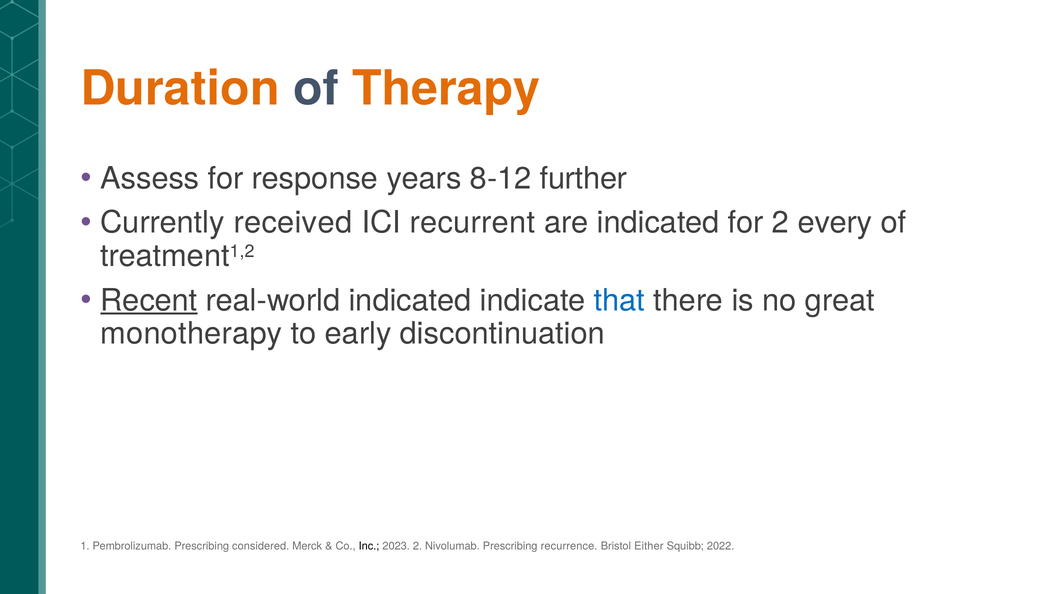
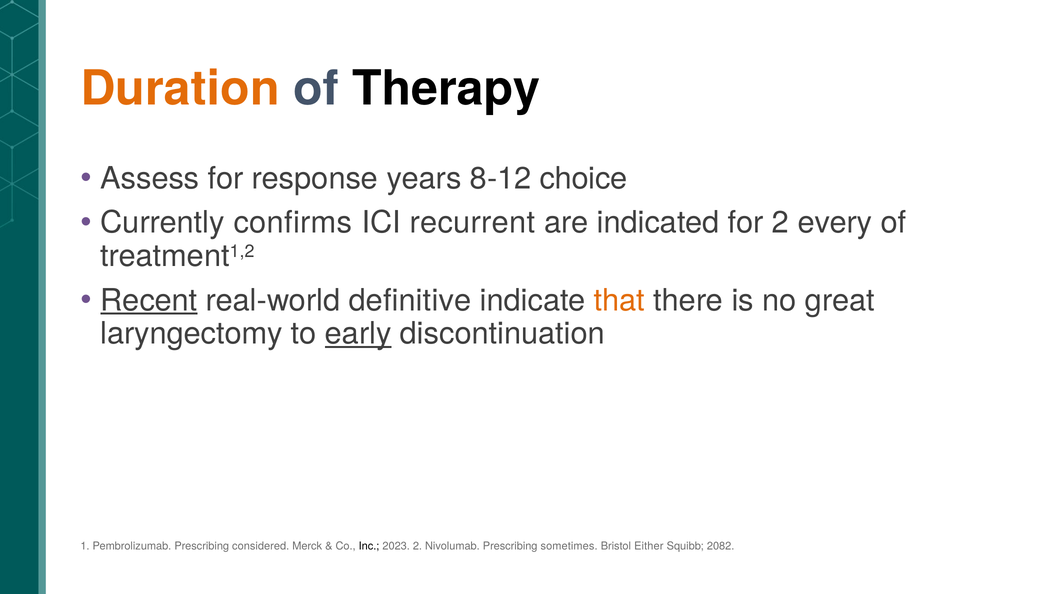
Therapy colour: orange -> black (446, 89)
further: further -> choice (584, 179)
received: received -> confirms (293, 223)
real-world indicated: indicated -> definitive (410, 300)
that colour: blue -> orange (619, 300)
monotherapy: monotherapy -> laryngectomy (191, 334)
early underline: none -> present (358, 334)
recurrence: recurrence -> sometimes (569, 546)
2022: 2022 -> 2082 (721, 546)
